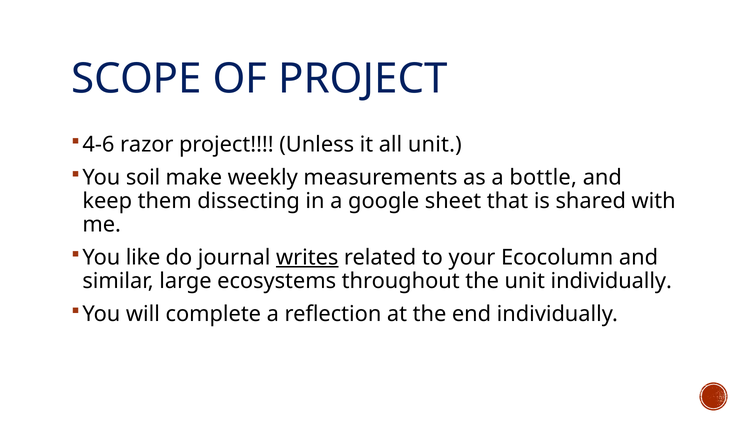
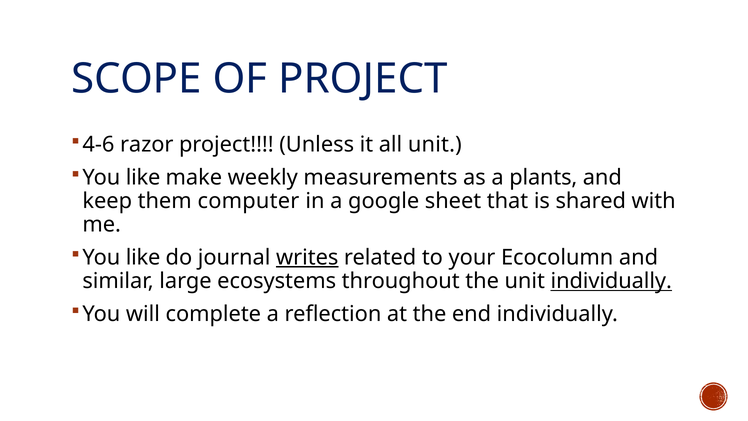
soil: soil -> like (143, 177)
bottle: bottle -> plants (543, 177)
dissecting: dissecting -> computer (248, 201)
individually underline: none -> present (611, 281)
